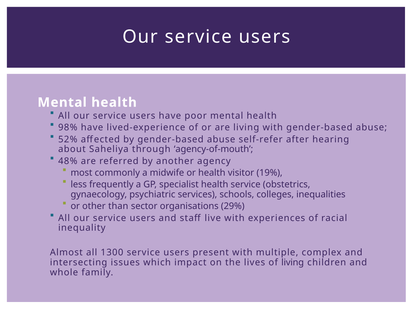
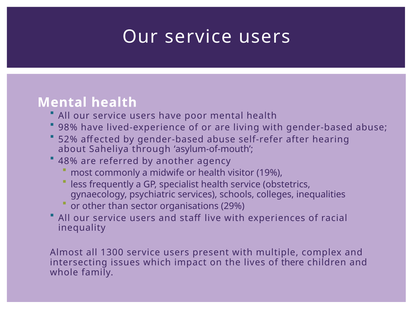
agency-of-mouth: agency-of-mouth -> asylum-of-mouth (214, 149)
of living: living -> there (293, 262)
